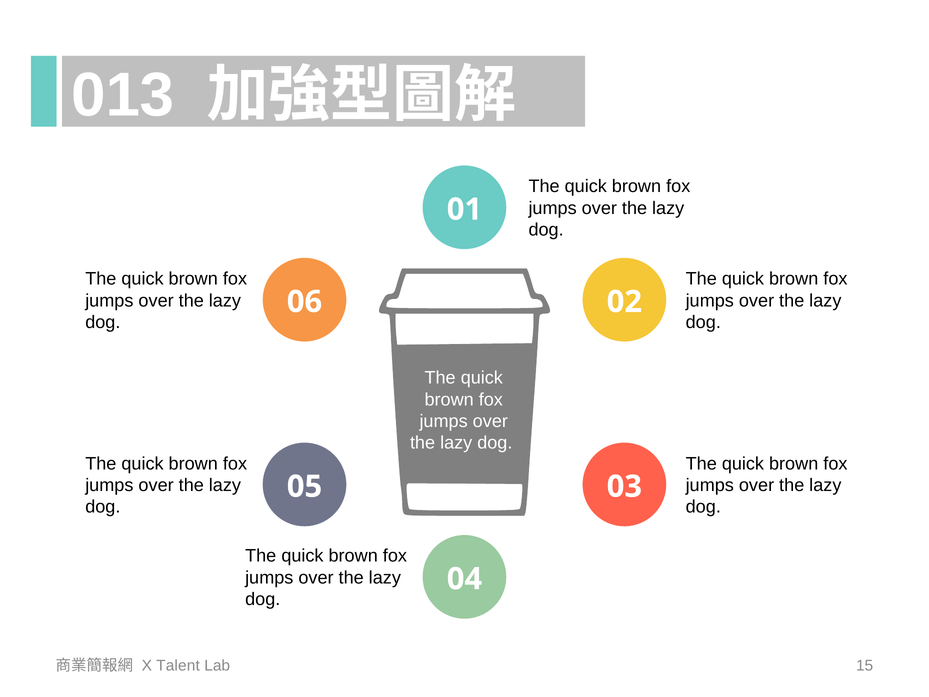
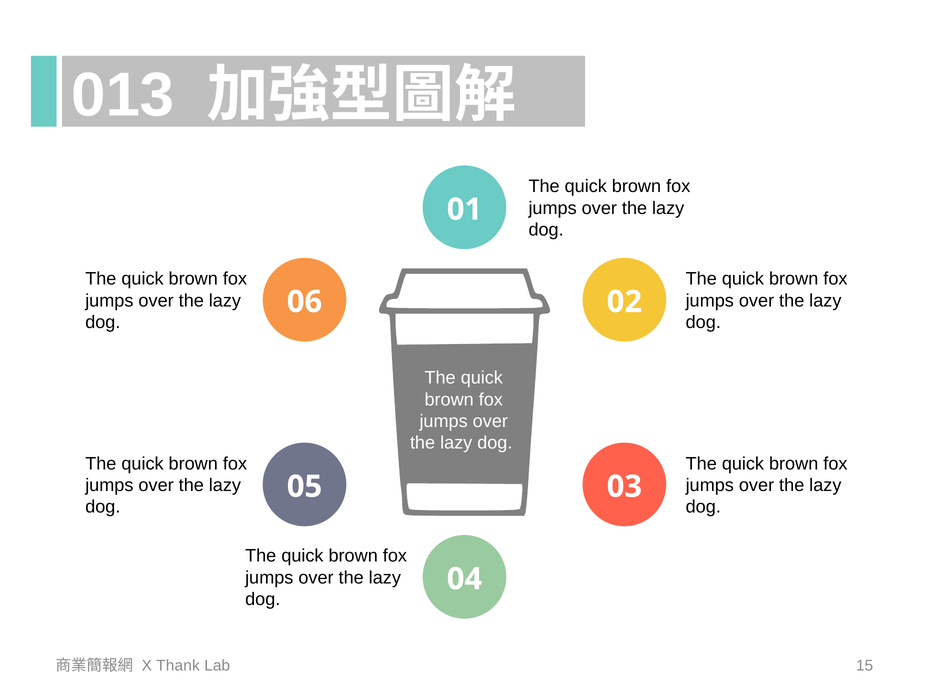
Talent: Talent -> Thank (178, 665)
